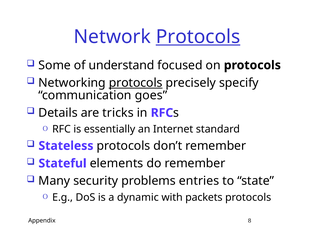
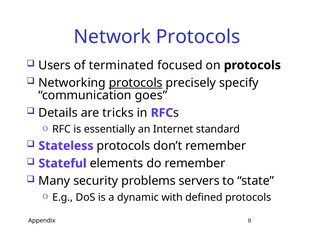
Protocols underline: present -> none (198, 37)
Some: Some -> Users (55, 65)
understand: understand -> terminated (121, 65)
entries: entries -> servers (199, 181)
packets: packets -> defined (204, 197)
